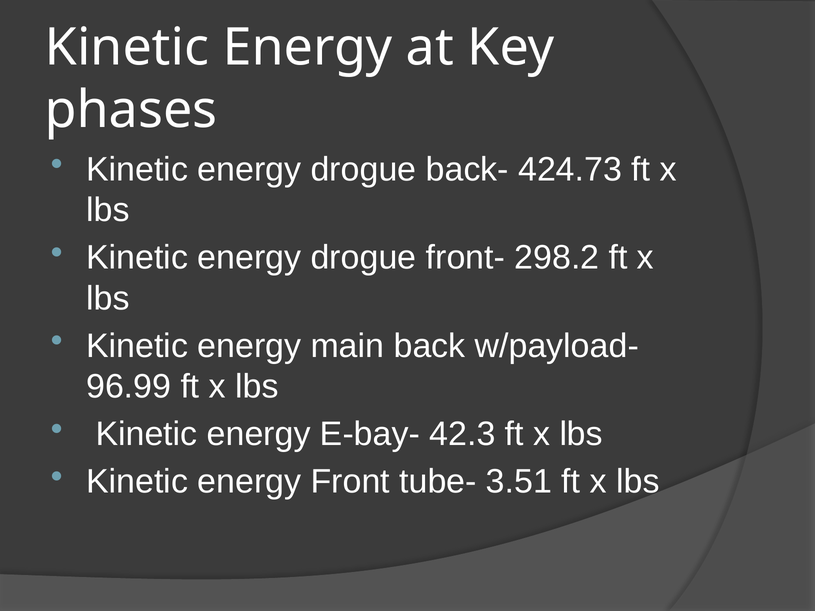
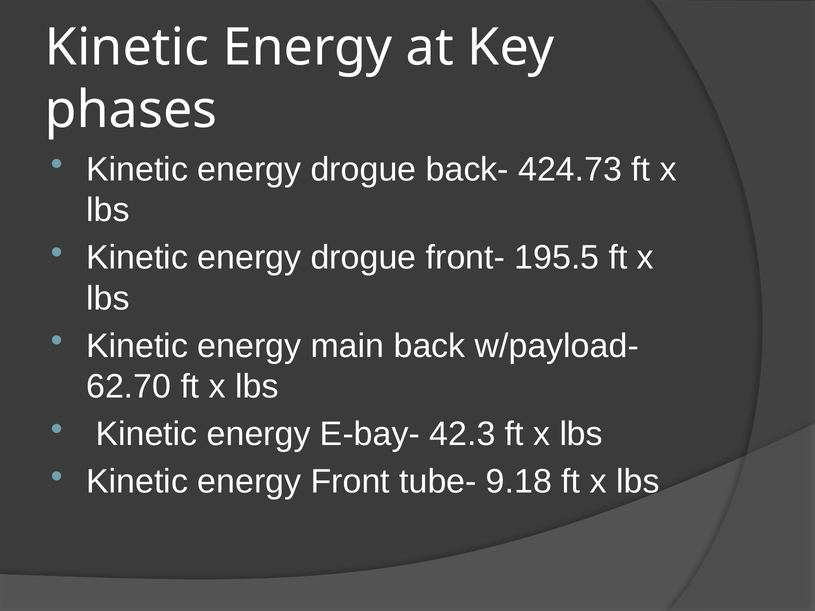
298.2: 298.2 -> 195.5 (557, 258)
96.99: 96.99 -> 62.70 (129, 387)
3.51: 3.51 -> 9.18 (519, 482)
